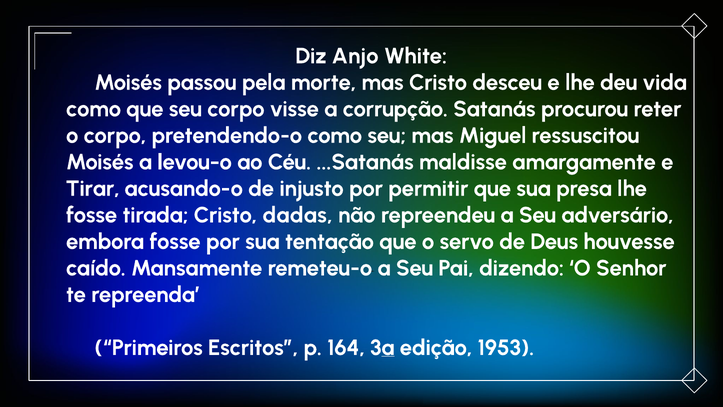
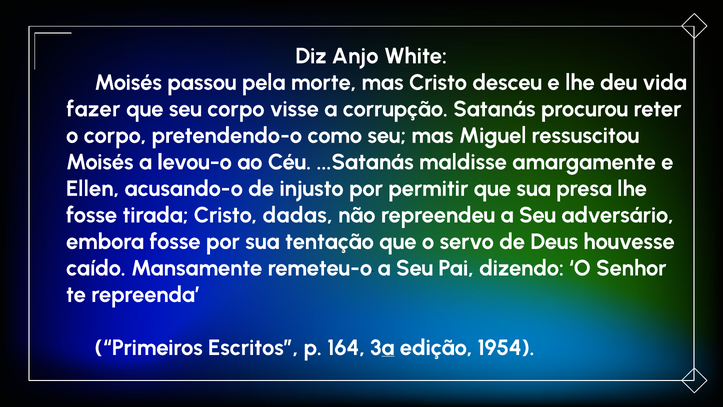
como: como -> fazer (93, 109)
Tirar: Tirar -> Ellen (93, 188)
1953: 1953 -> 1954 (506, 347)
